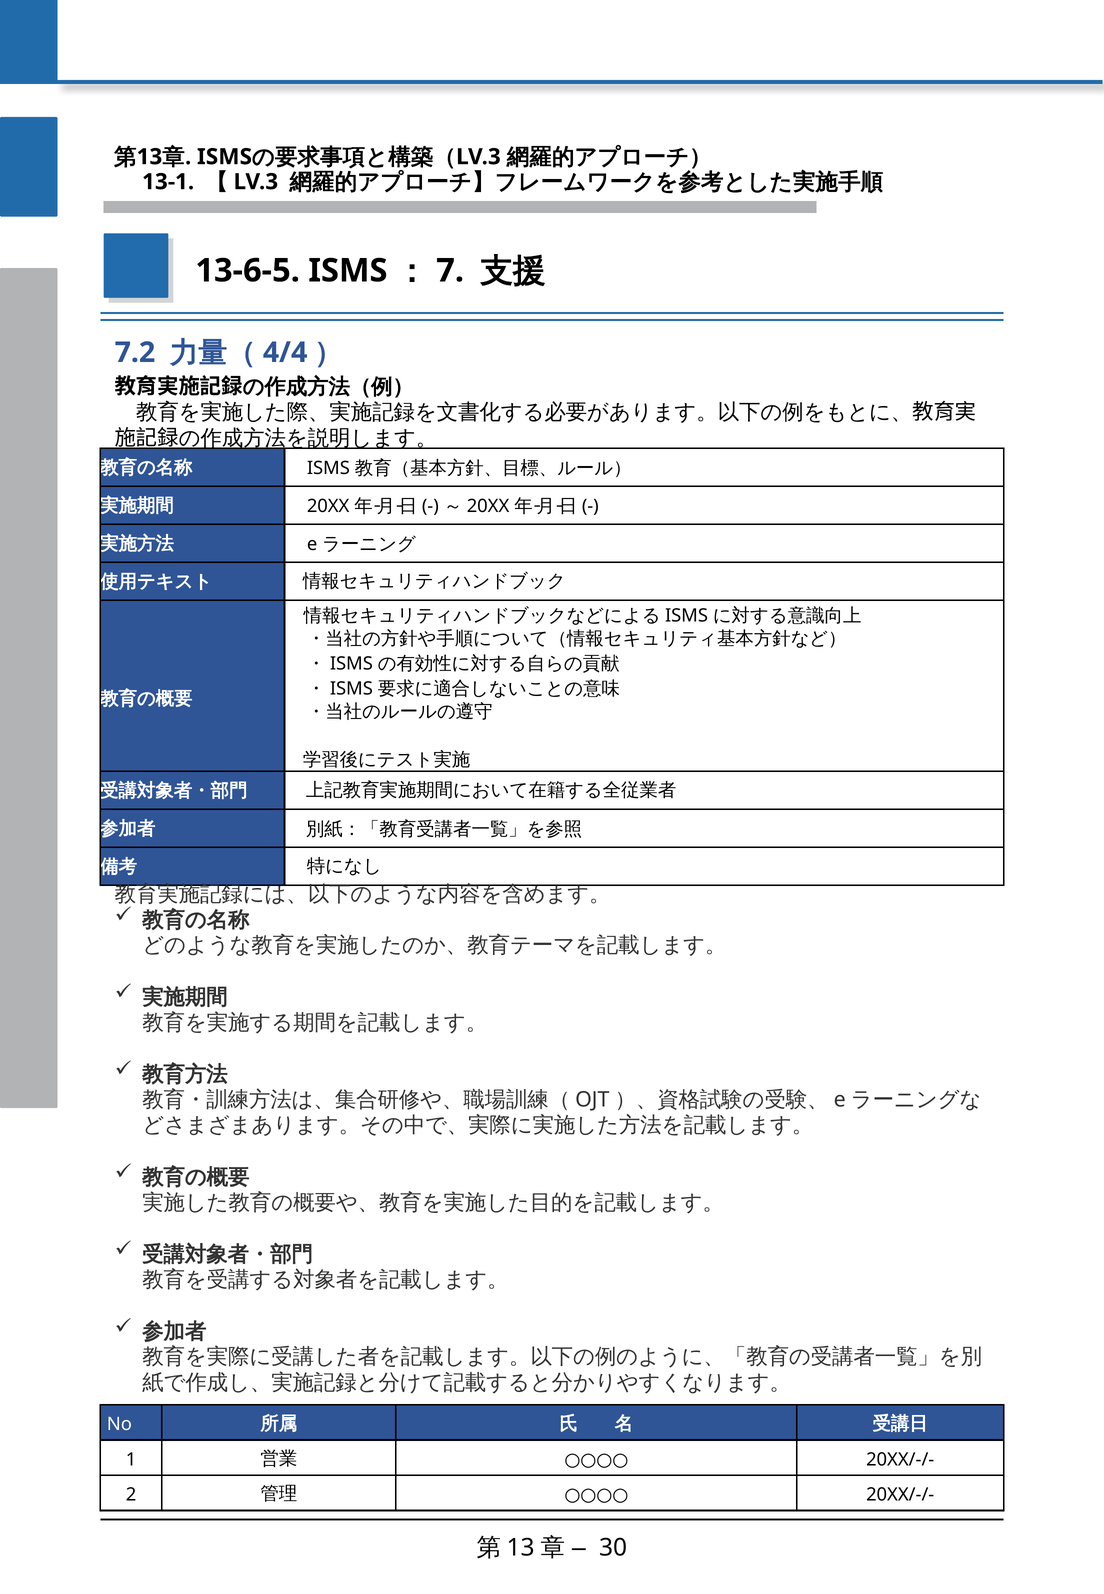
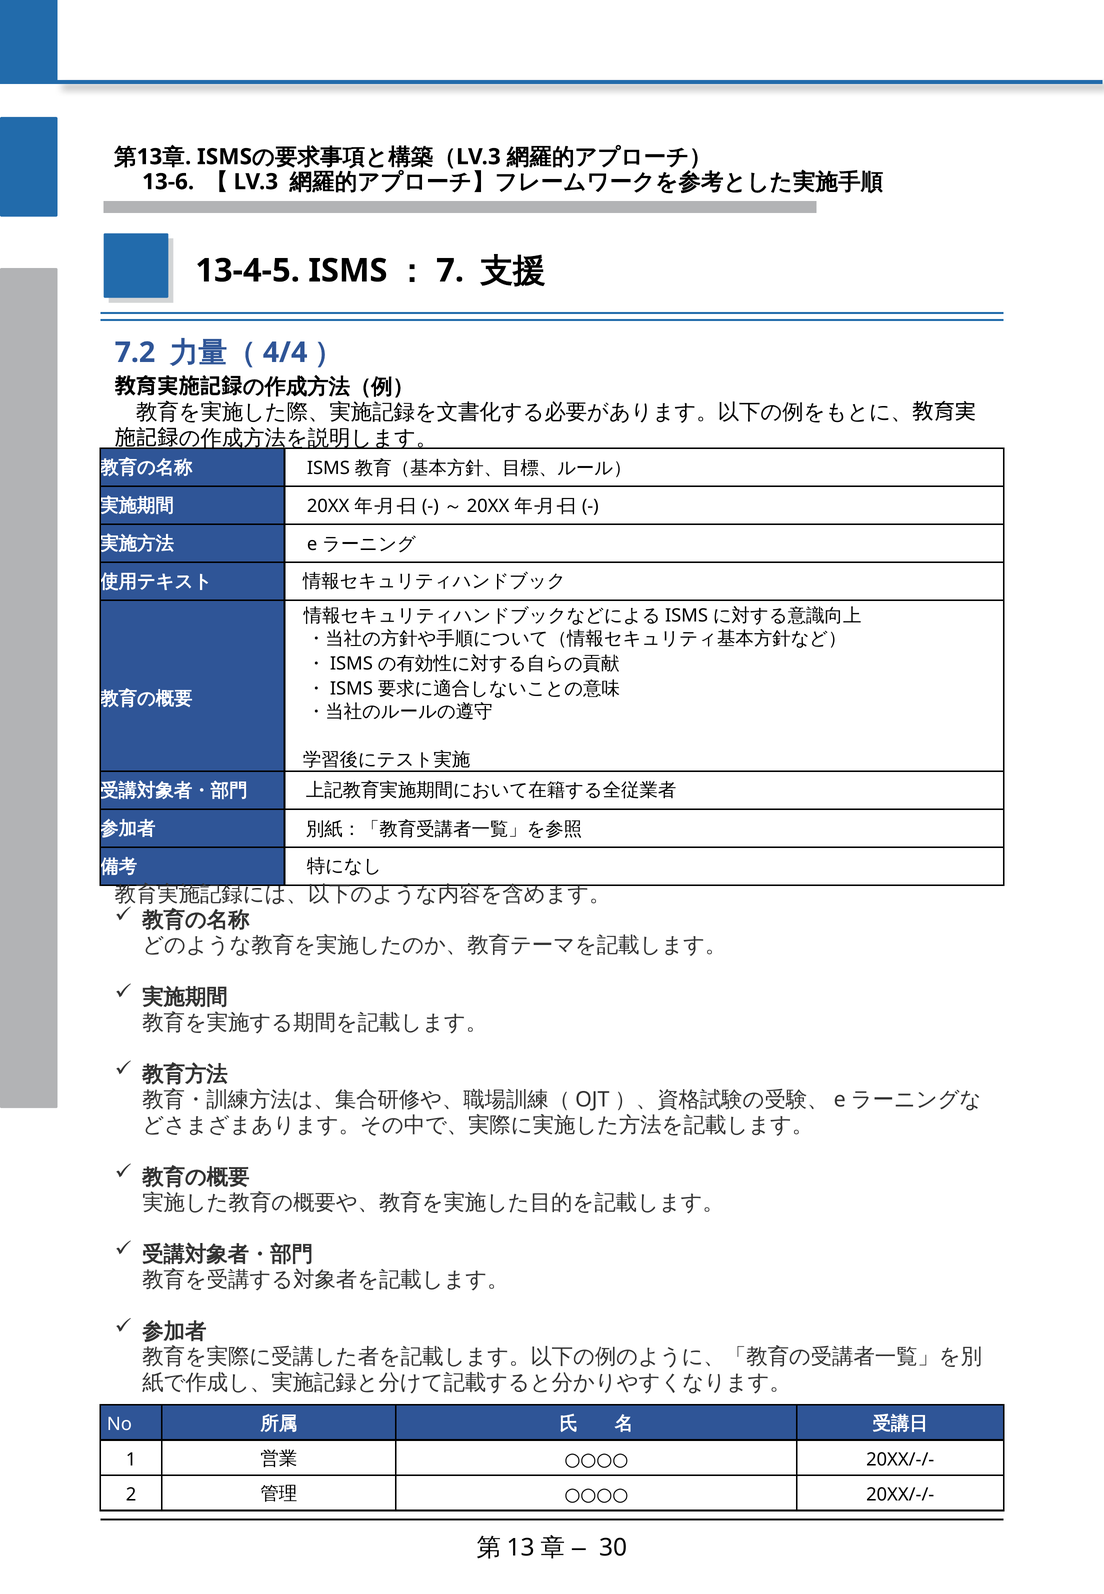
13-1: 13-1 -> 13-6 (168, 182)
13-6-5: 13-6-5 -> 13-4-5 (248, 271)
